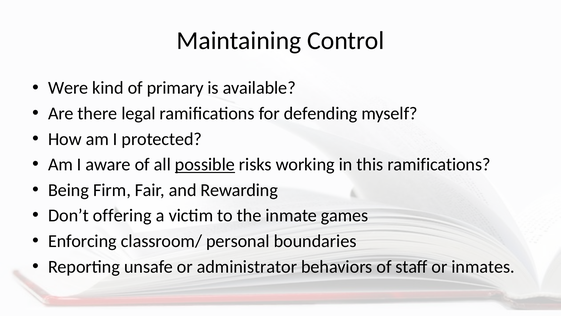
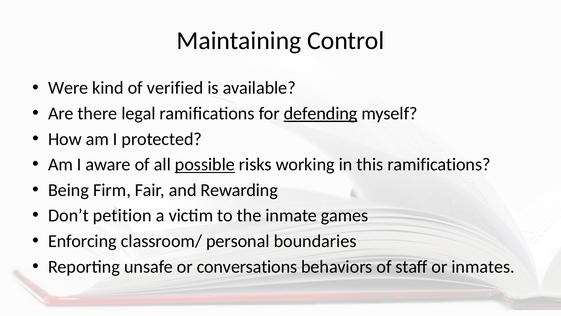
primary: primary -> verified (175, 88)
defending underline: none -> present (321, 113)
offering: offering -> petition (122, 215)
administrator: administrator -> conversations (247, 266)
